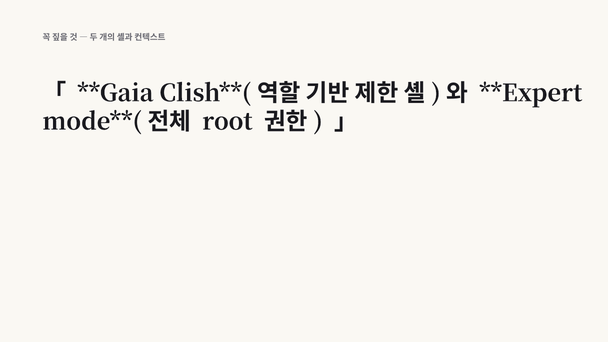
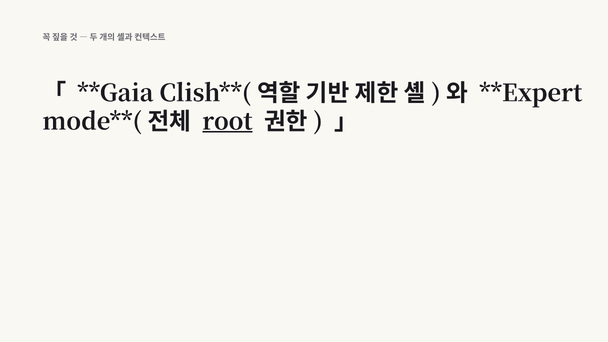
root underline: none -> present (227, 122)
